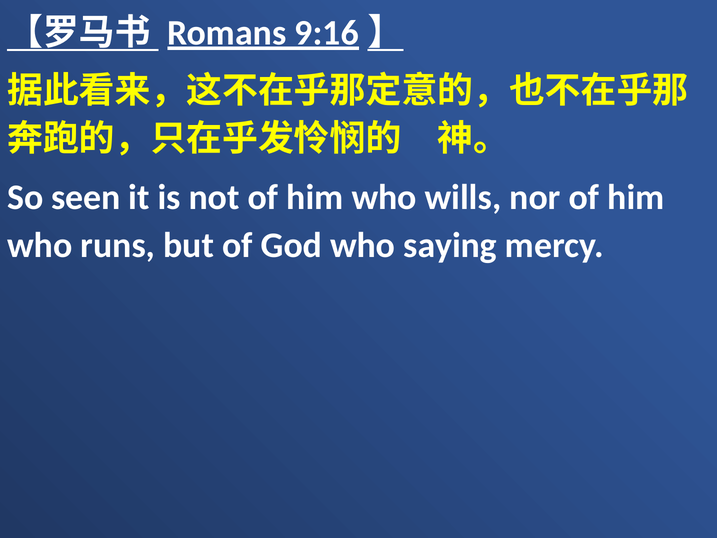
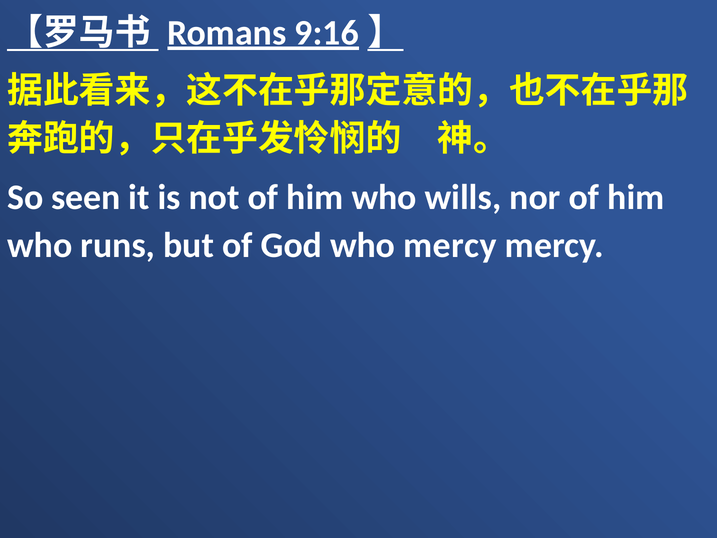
who saying: saying -> mercy (450, 245)
